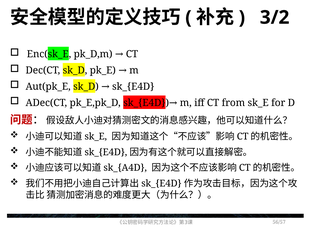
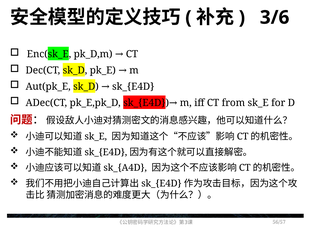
3/2: 3/2 -> 3/6 (275, 17)
